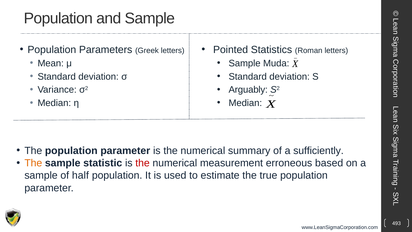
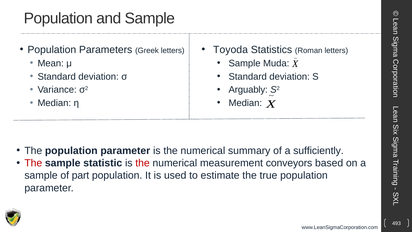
Pointed: Pointed -> Toyoda (231, 50)
The colour: orange -> red (33, 163)
erroneous: erroneous -> conveyors (289, 163)
half: half -> part (81, 175)
